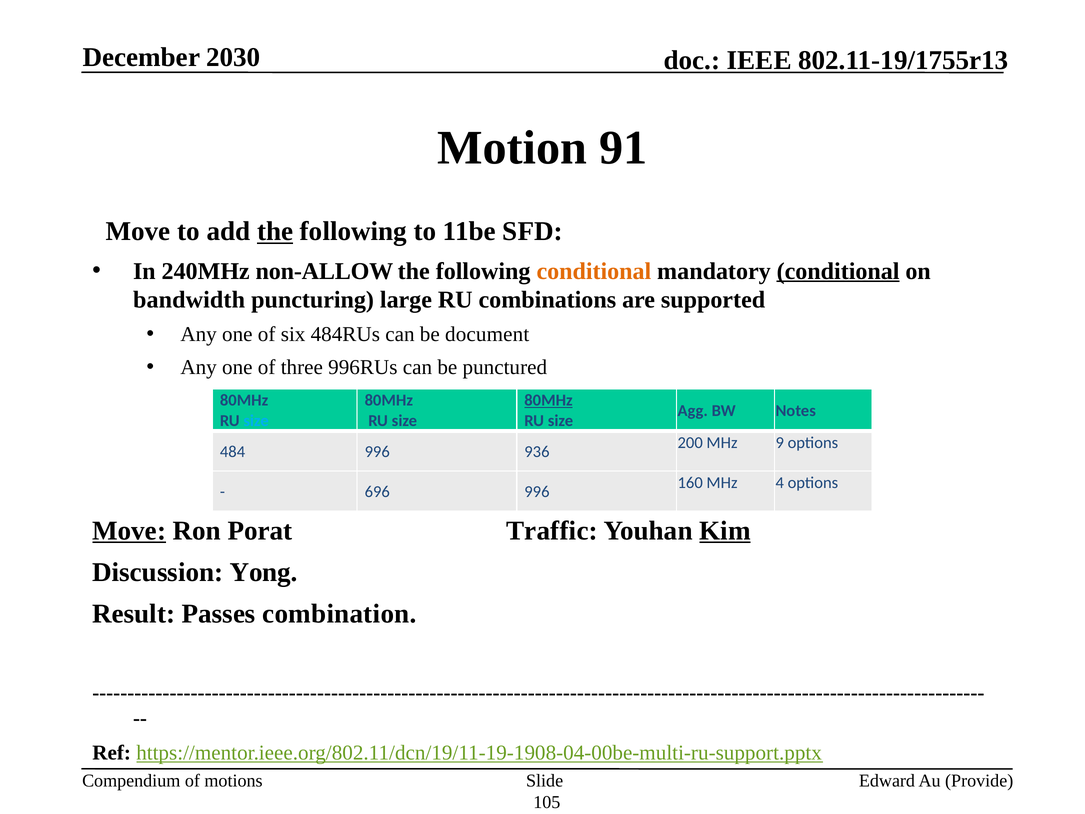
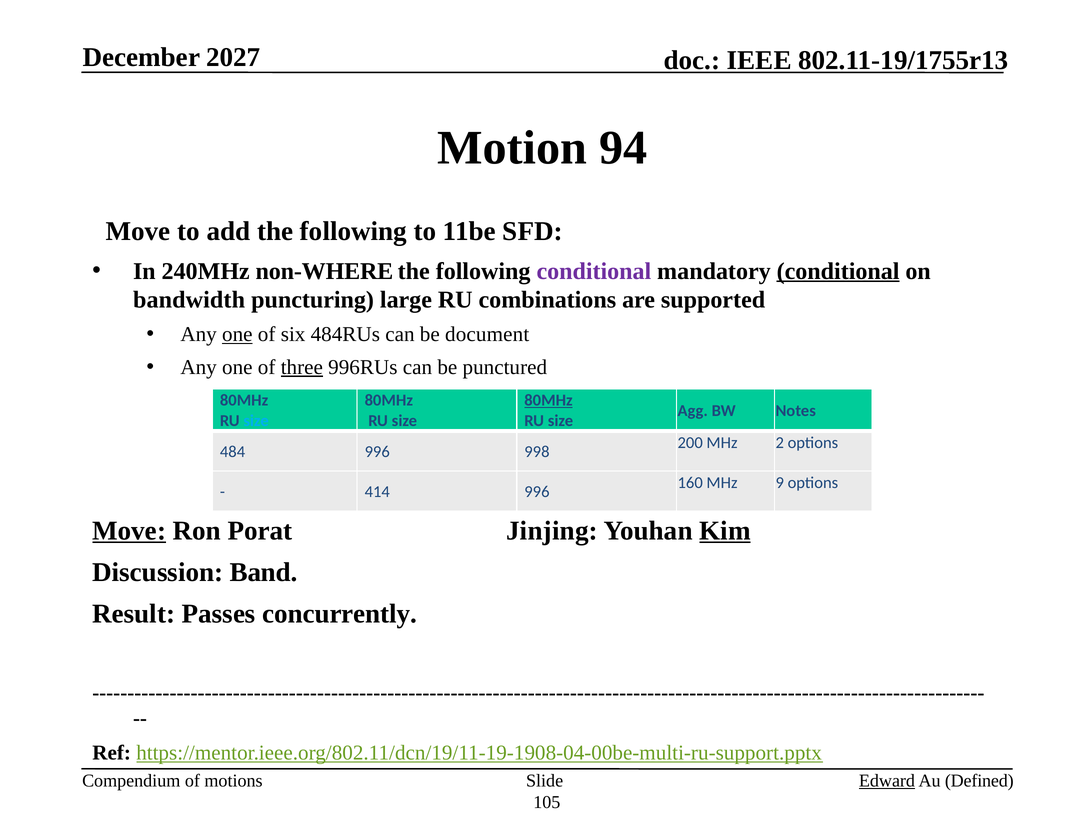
2030: 2030 -> 2027 (233, 58)
91: 91 -> 94 (623, 148)
the underline: present -> none (275, 231)
non-ALLOW: non-ALLOW -> non-WHERE (324, 271)
conditional colour: orange -> purple (594, 271)
one underline: none -> present (237, 334)
three underline: none -> present (302, 367)
9: 9 -> 2 (780, 442)
936: 936 -> 998 (537, 452)
4: 4 -> 9 (780, 483)
696: 696 -> 414 (377, 492)
Traffic: Traffic -> Jinjing (552, 530)
Yong: Yong -> Band (264, 572)
combination: combination -> concurrently (340, 614)
Edward underline: none -> present (887, 780)
Provide: Provide -> Defined (979, 780)
